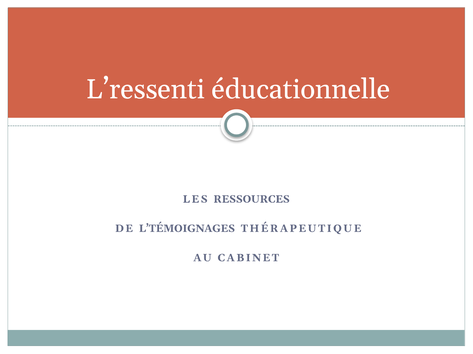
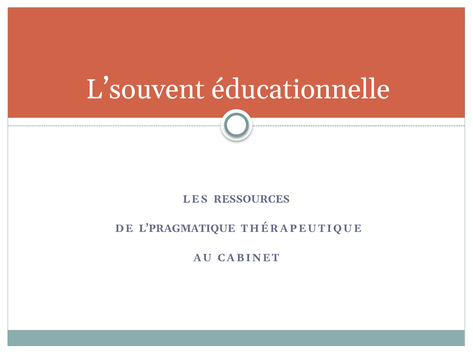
L’ressenti: L’ressenti -> L’souvent (146, 89)
L’TÉMOIGNAGES: L’TÉMOIGNAGES -> L’PRAGMATIQUE (187, 229)
